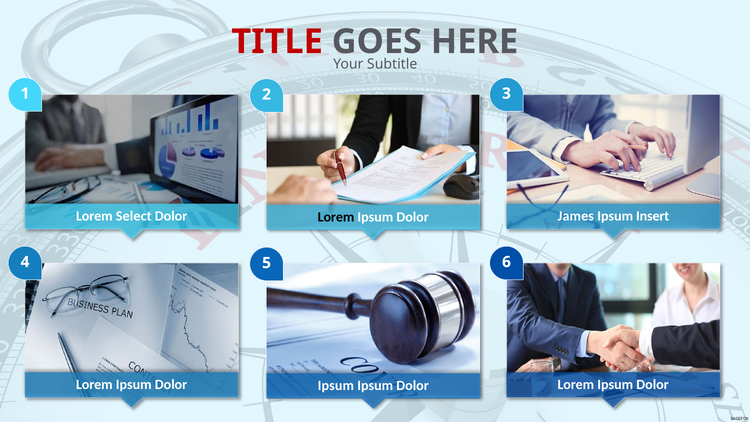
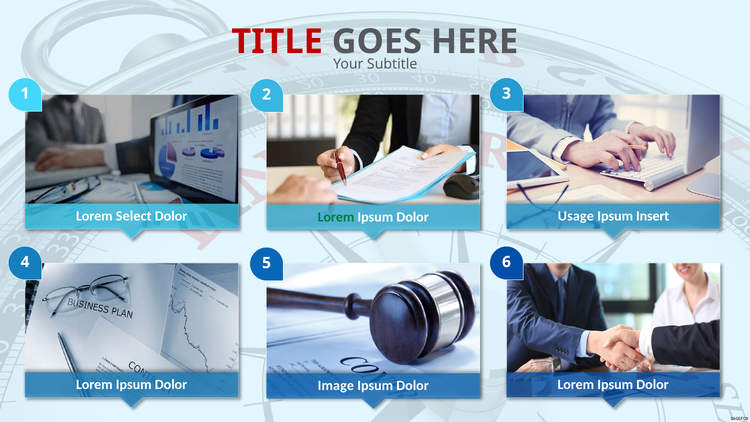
James: James -> Usage (576, 216)
Lorem colour: black -> green (336, 217)
Ipsum: Ipsum -> Image (336, 385)
